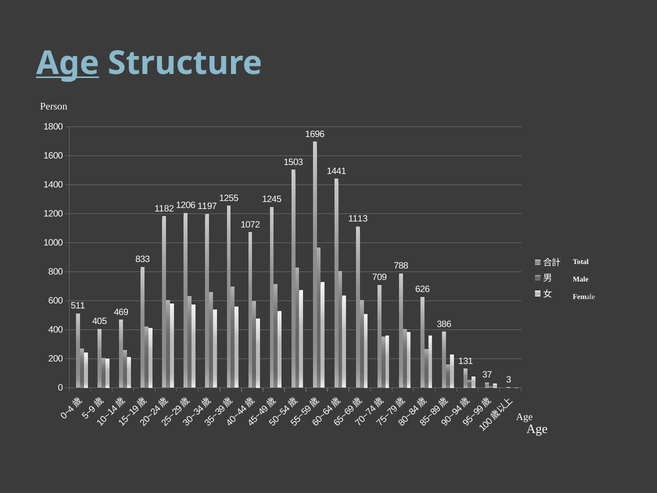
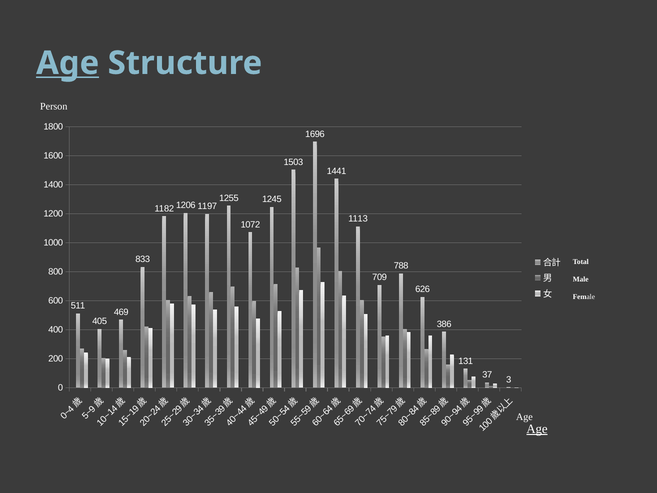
Age underline: none -> present (537, 429)
